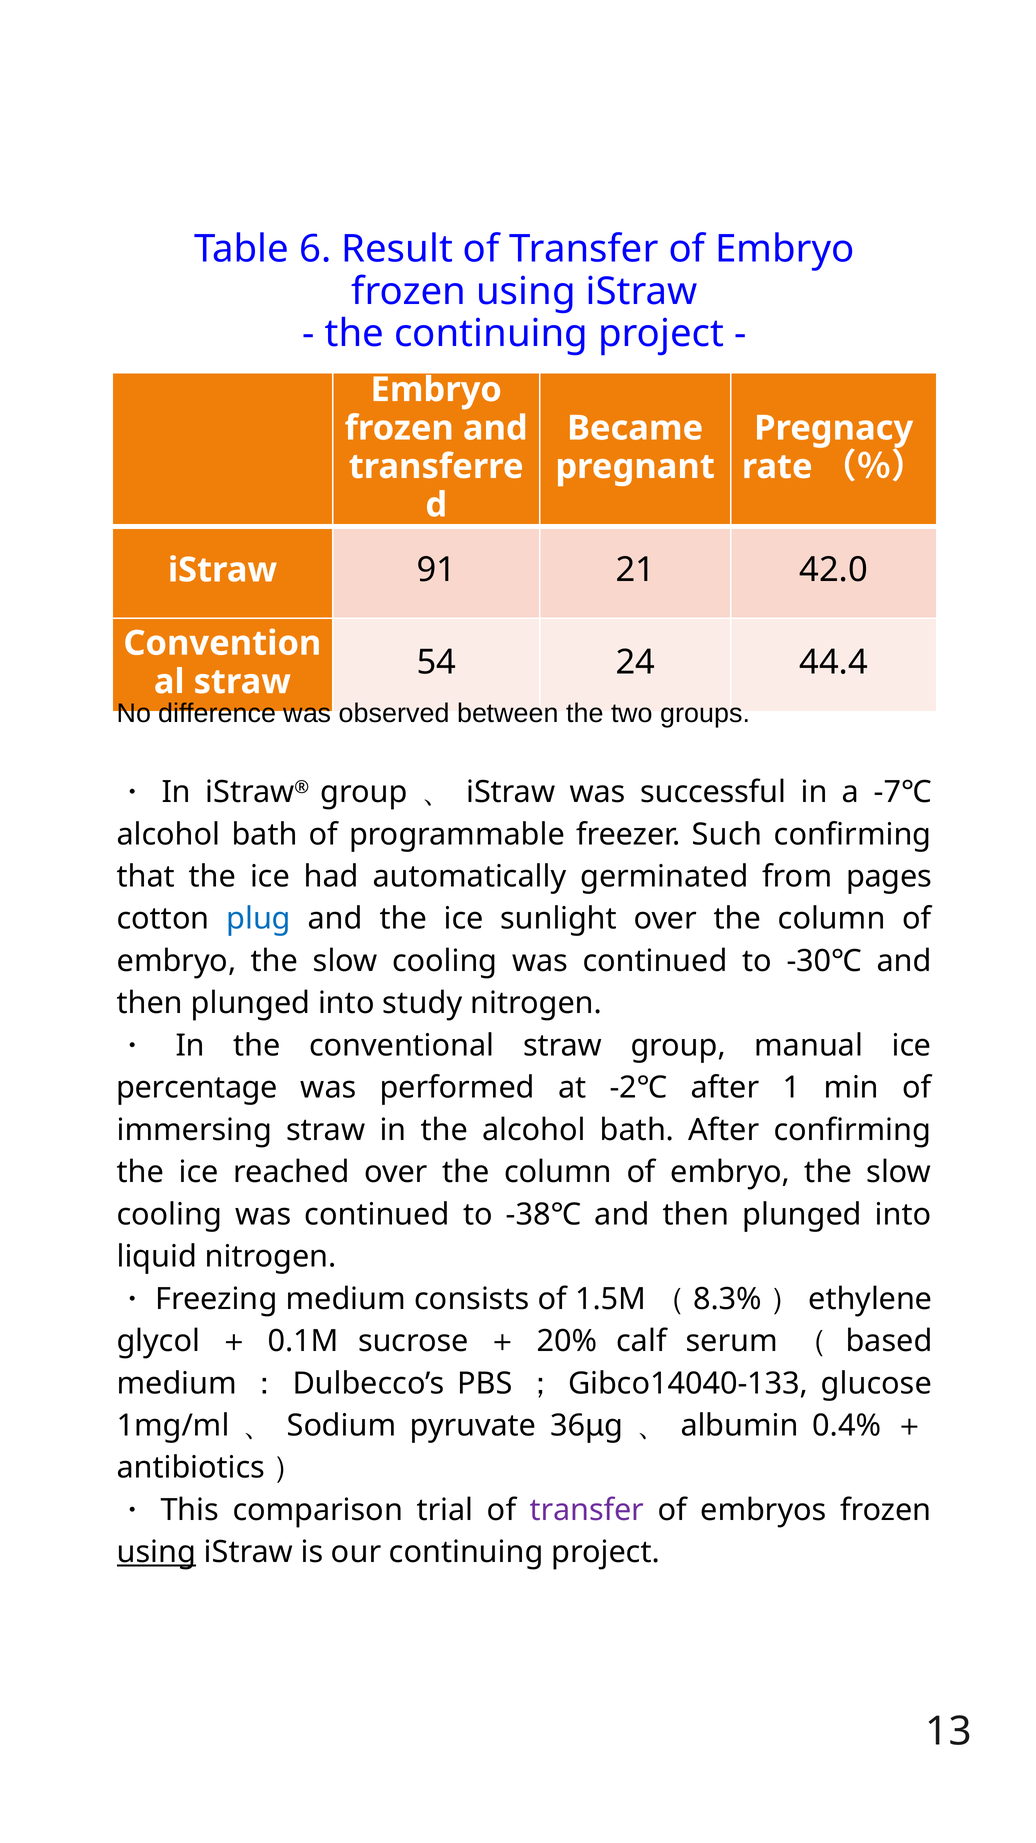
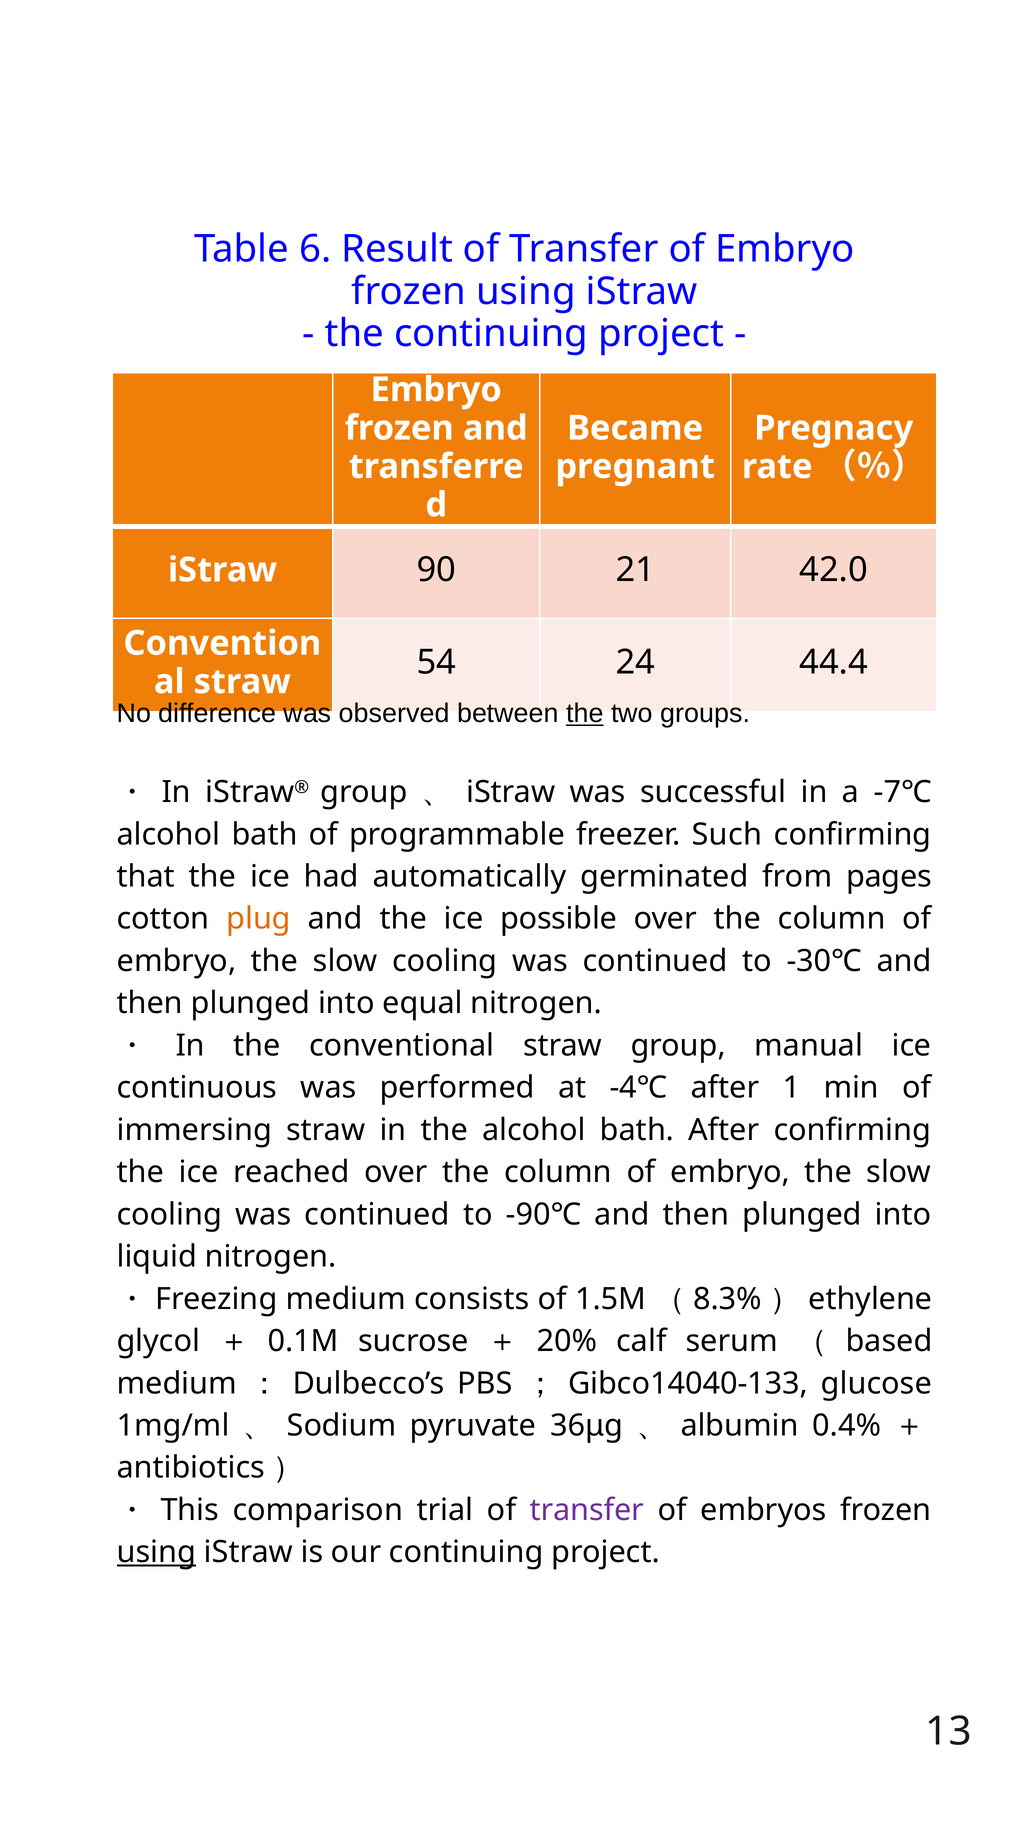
91: 91 -> 90 (436, 570)
the underline: none -> present (585, 713)
plug colour: blue -> orange (259, 918)
sunlight: sunlight -> possible (559, 918)
study: study -> equal (423, 1003)
percentage: percentage -> continuous (197, 1087)
-2℃: -2℃ -> -4℃ (639, 1087)
-38℃: -38℃ -> -90℃ (544, 1214)
